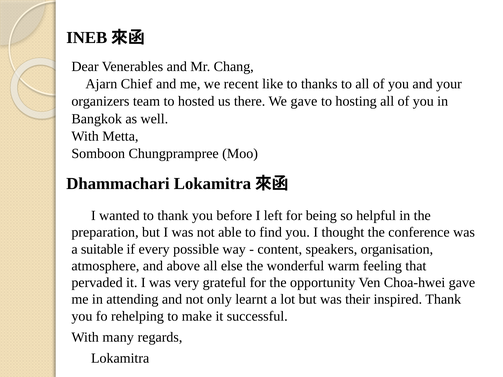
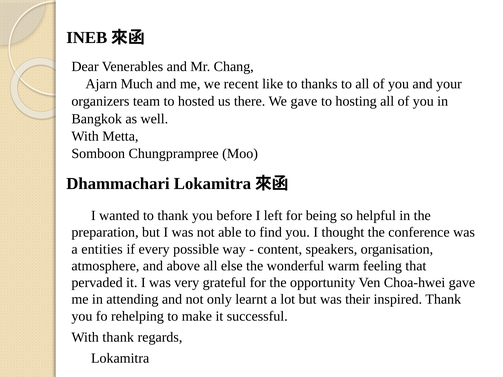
Chief: Chief -> Much (137, 84)
suitable: suitable -> entities (102, 249)
With many: many -> thank (118, 337)
